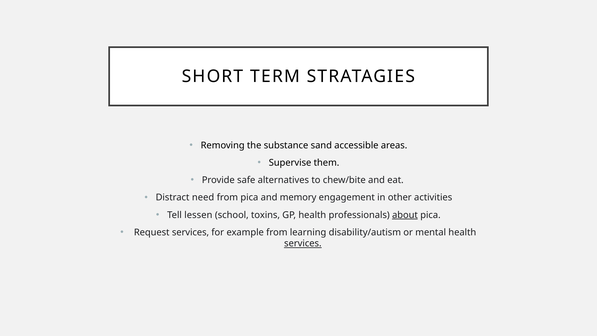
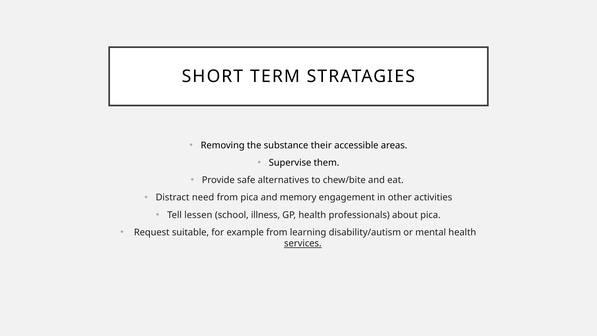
sand: sand -> their (321, 145)
toxins: toxins -> illness (265, 215)
about underline: present -> none (405, 215)
Request services: services -> suitable (190, 232)
